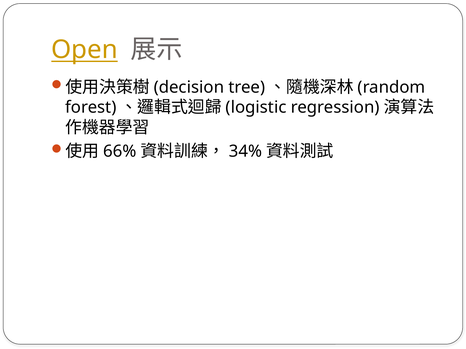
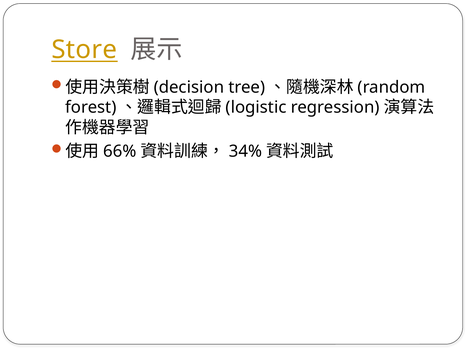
Open: Open -> Store (84, 50)
